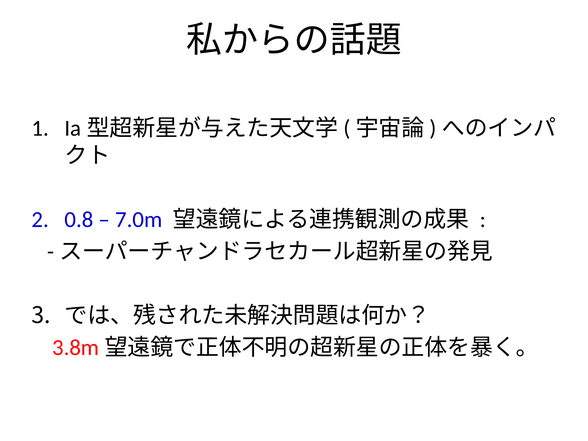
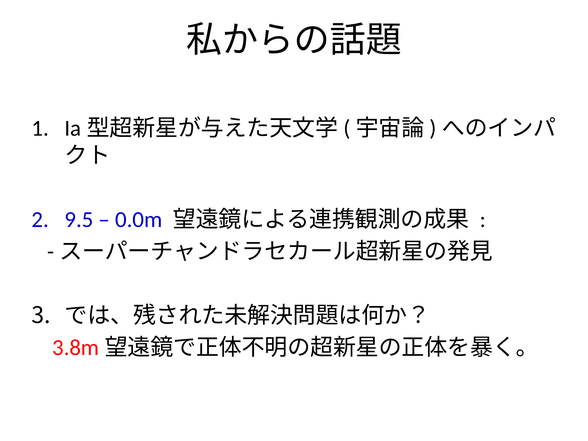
0.8: 0.8 -> 9.5 (79, 220)
7.0m: 7.0m -> 0.0m (139, 220)
